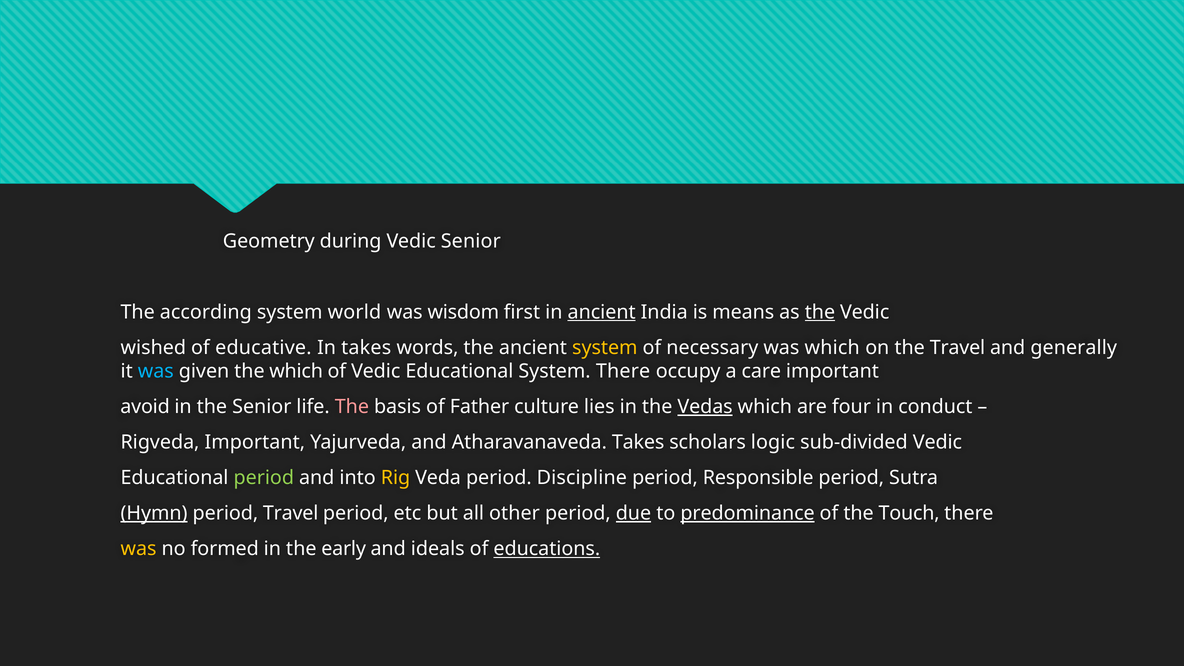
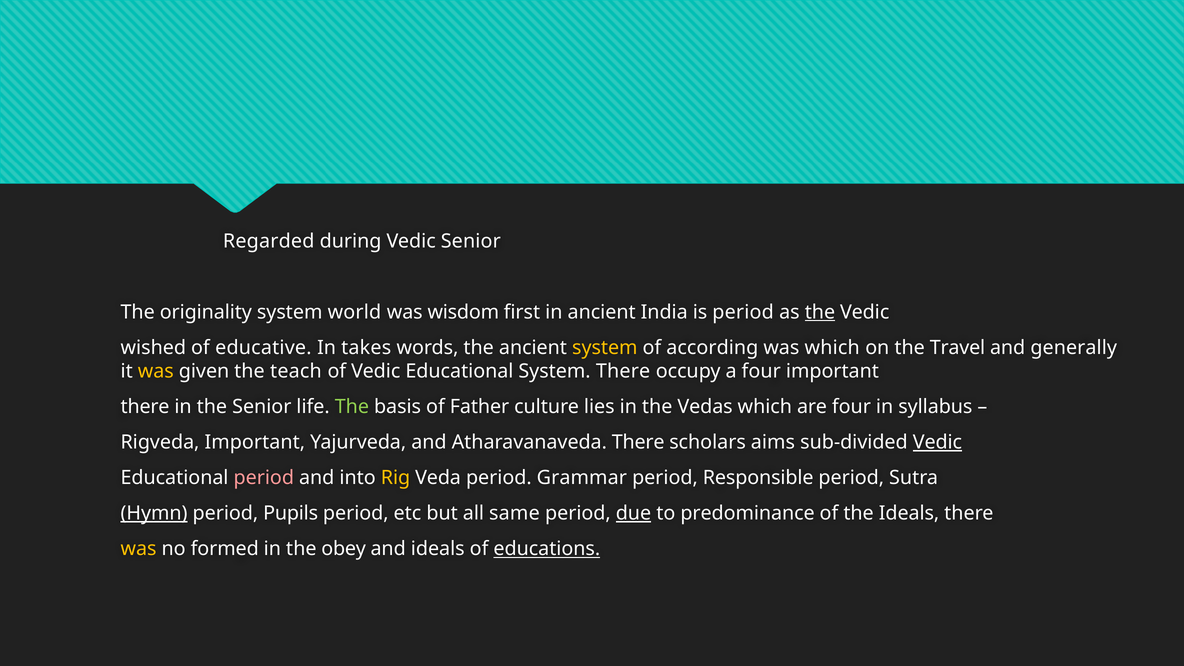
Geometry: Geometry -> Regarded (269, 241)
according: according -> originality (206, 312)
ancient underline: present -> none (602, 312)
is means: means -> period (743, 312)
necessary: necessary -> according (712, 348)
was colour: light blue -> yellow (156, 371)
the which: which -> teach (296, 371)
a care: care -> four (761, 371)
avoid: avoid -> there (145, 407)
The colour: pink -> light green (352, 407)
Vedas underline: present -> none (705, 407)
conduct: conduct -> syllabus (935, 407)
Atharavanaveda Takes: Takes -> There (638, 442)
logic: logic -> aims (773, 442)
Vedic underline: none -> present (937, 442)
period colour: light green -> pink (264, 478)
Discipline: Discipline -> Grammar (582, 478)
period Travel: Travel -> Pupils (291, 513)
other: other -> same (514, 513)
predominance underline: present -> none (748, 513)
the Touch: Touch -> Ideals (909, 513)
early: early -> obey (344, 549)
